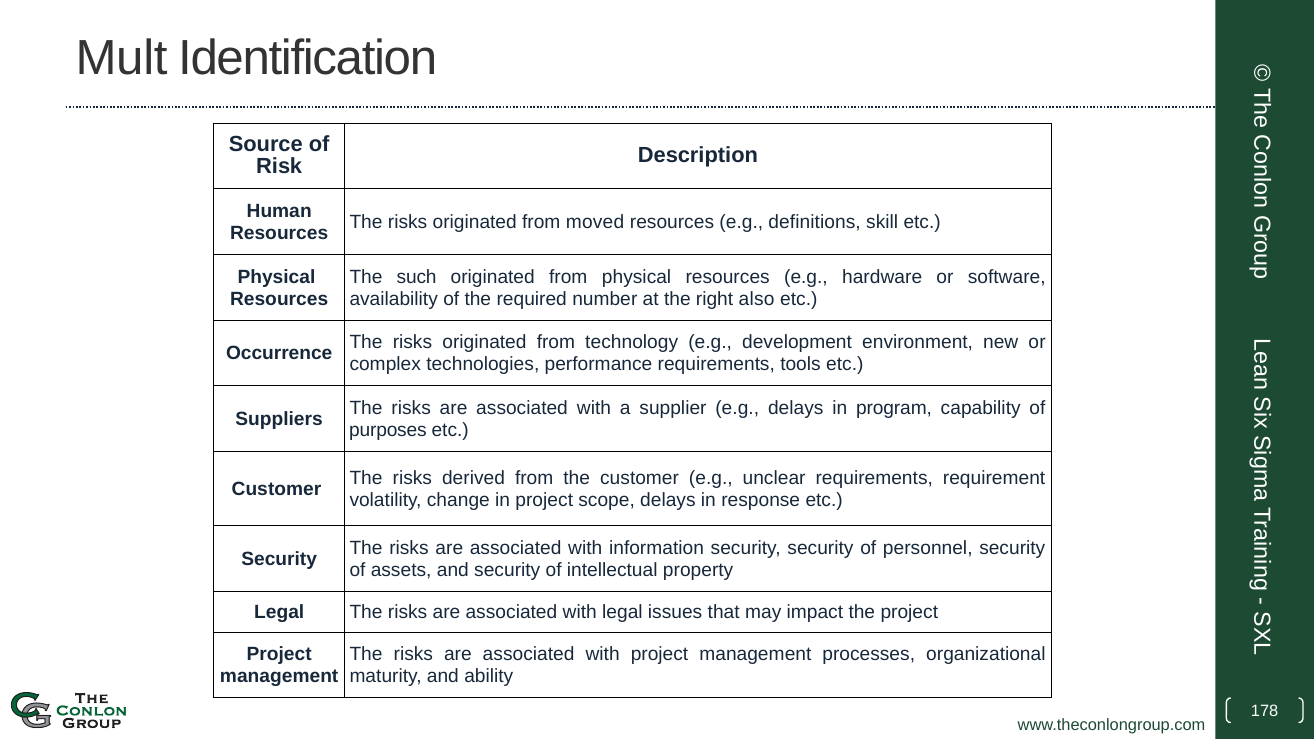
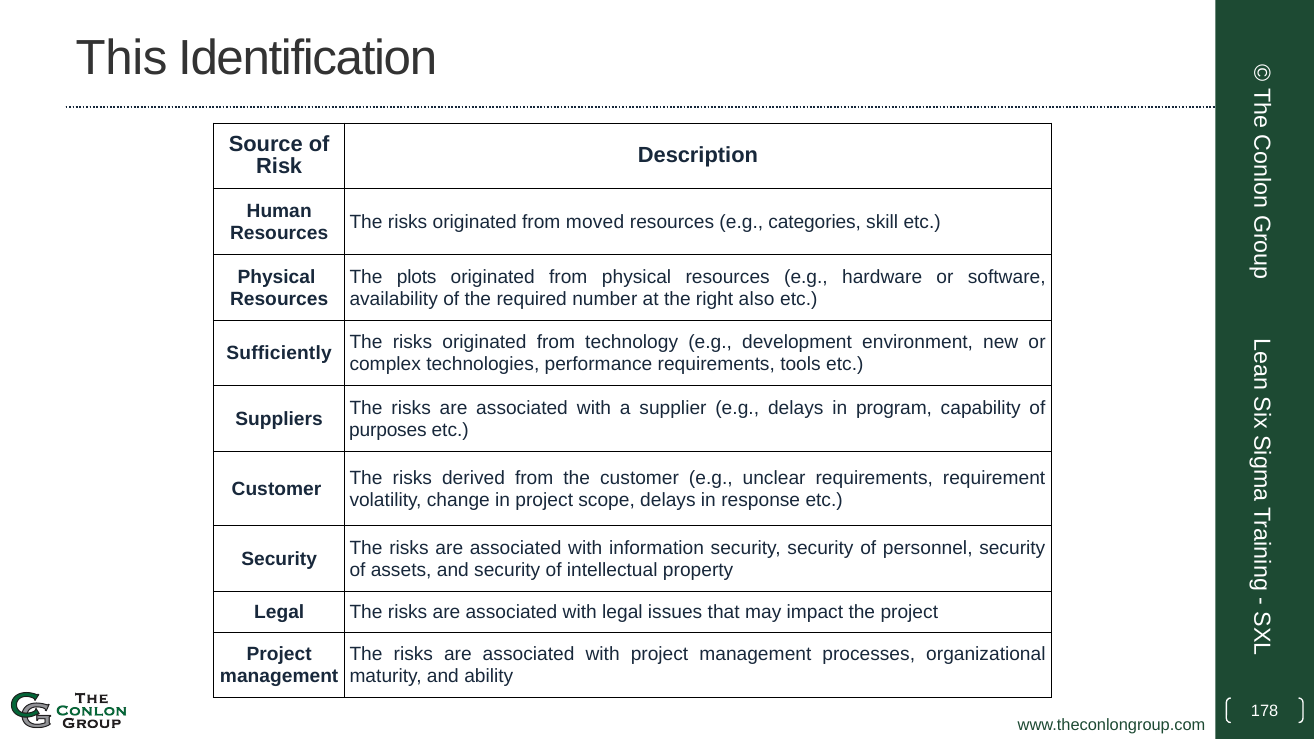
Mult: Mult -> This (122, 58)
definitions: definitions -> categories (815, 222)
such: such -> plots (417, 277)
Occurrence: Occurrence -> Sufficiently (279, 354)
